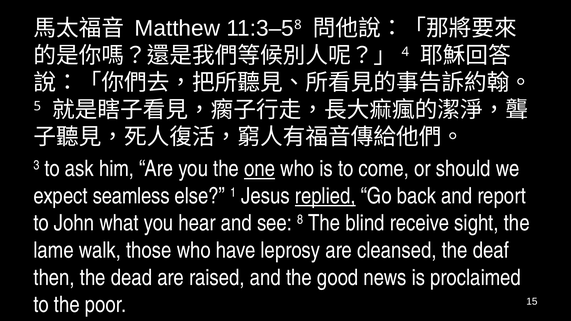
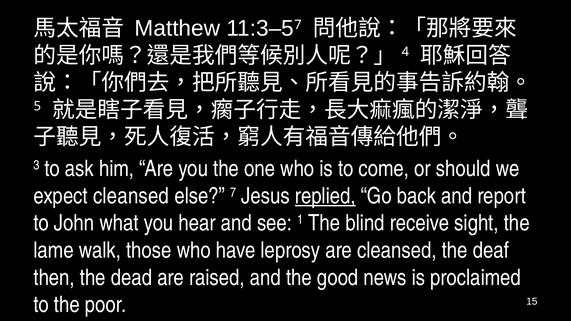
8: 8 -> 7 (298, 25)
one underline: present -> none (260, 169)
expect seamless: seamless -> cleansed (131, 196)
else 1: 1 -> 7 (233, 192)
see 8: 8 -> 1 (300, 220)
